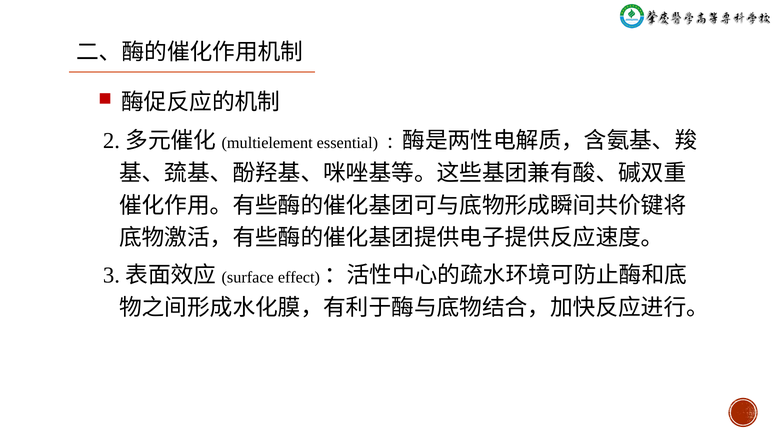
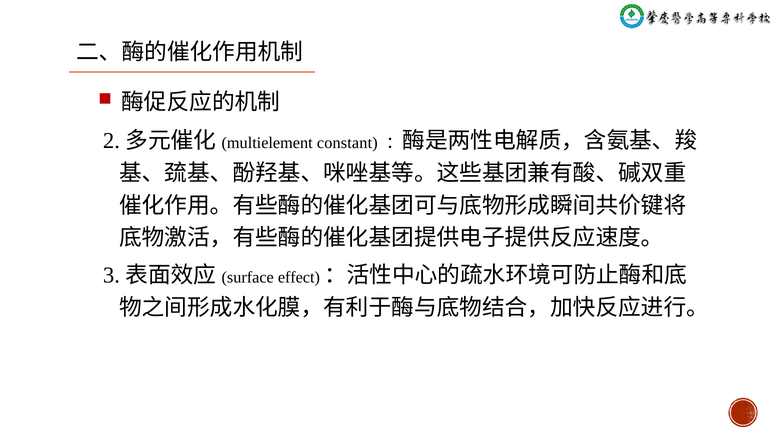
essential: essential -> constant (347, 143)
